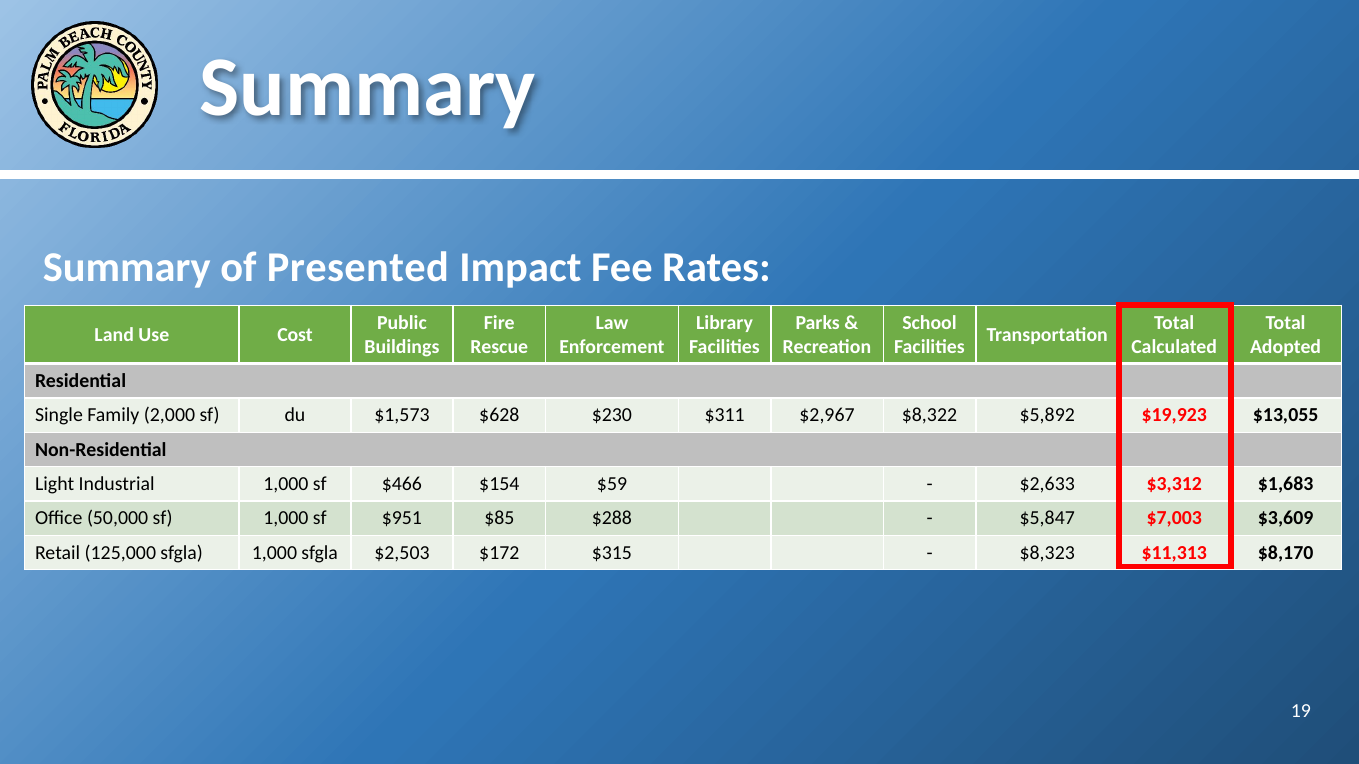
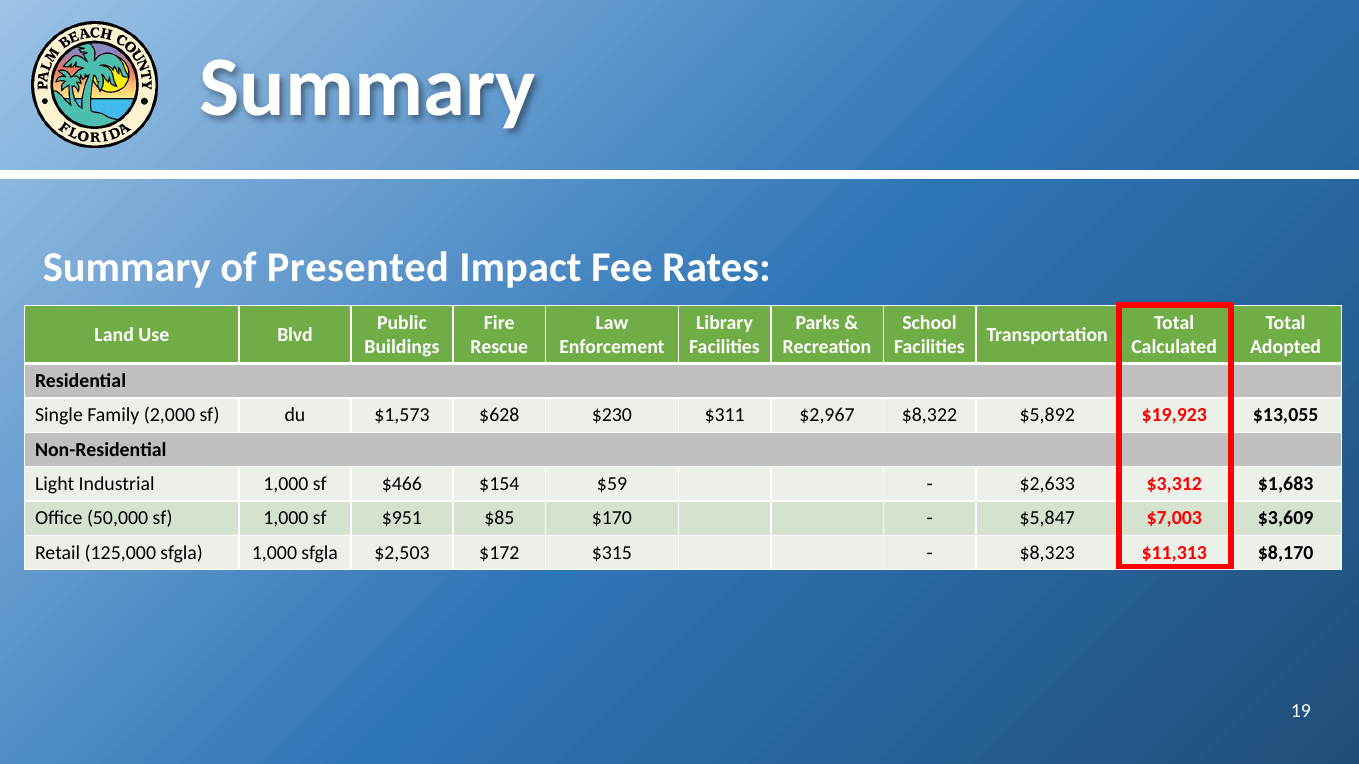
Cost: Cost -> Blvd (295, 335)
$288: $288 -> $170 (612, 519)
